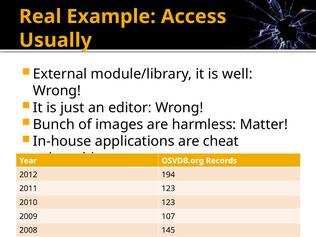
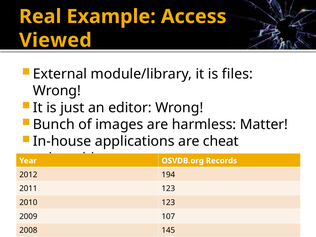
Usually: Usually -> Viewed (55, 40)
well: well -> files (237, 74)
